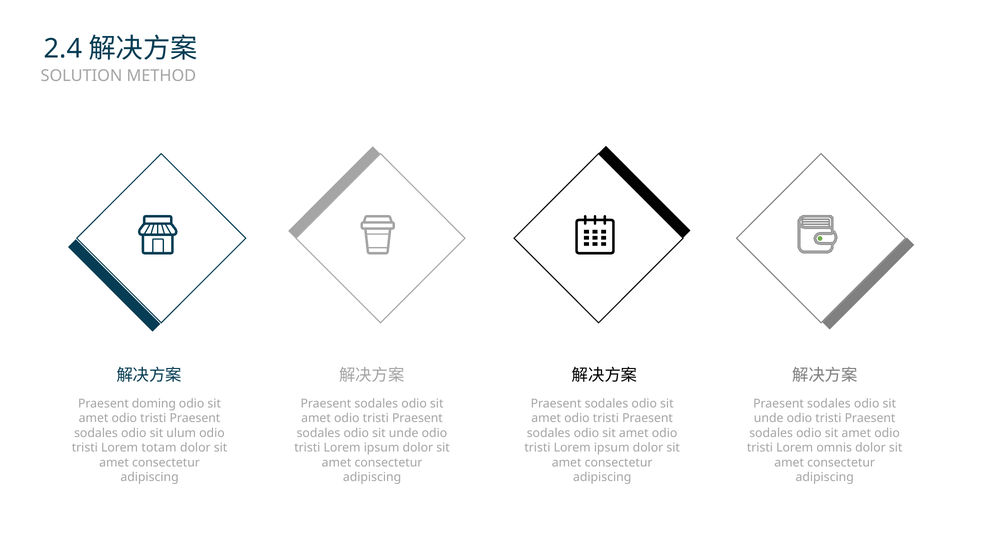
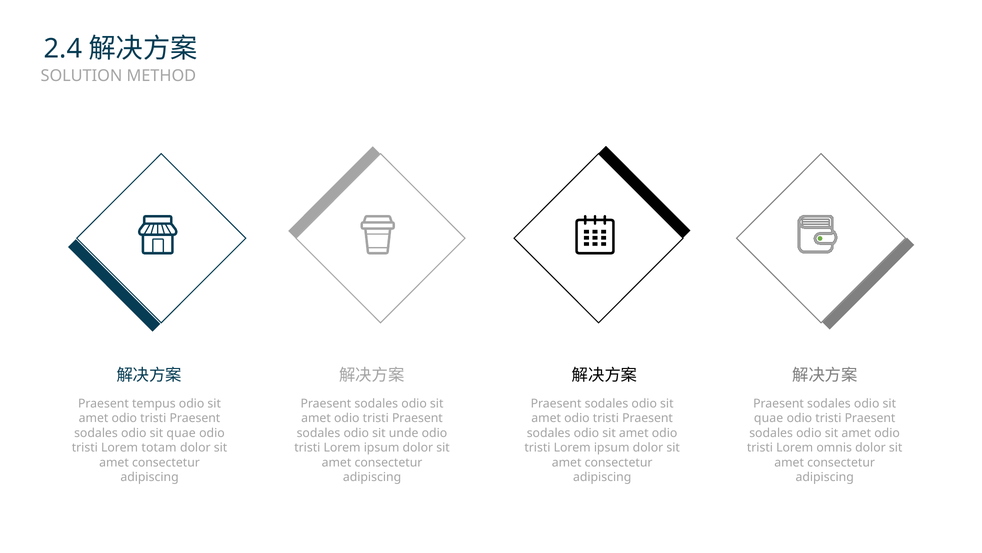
doming: doming -> tempus (154, 403)
unde: unde -> quae (769, 418)
ulum: ulum -> quae (181, 433)
